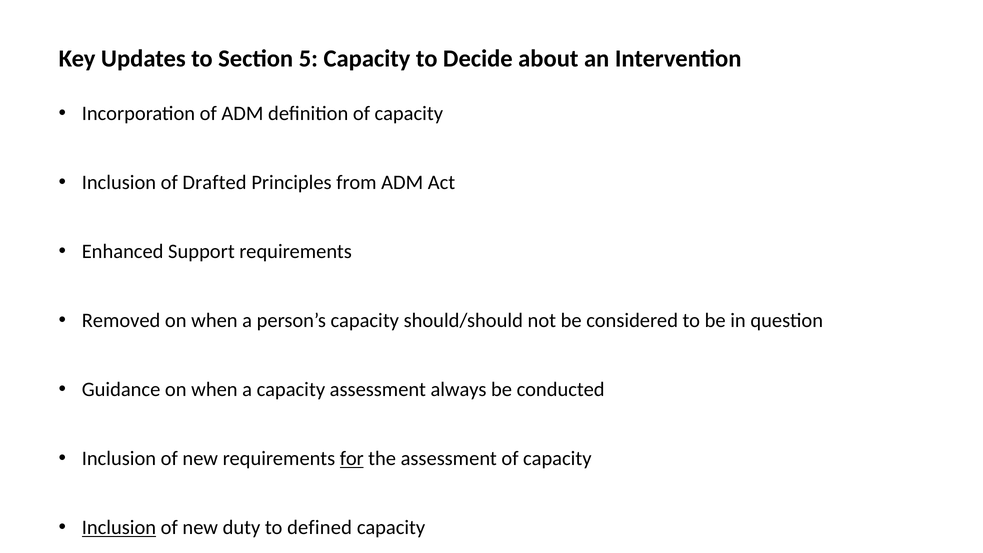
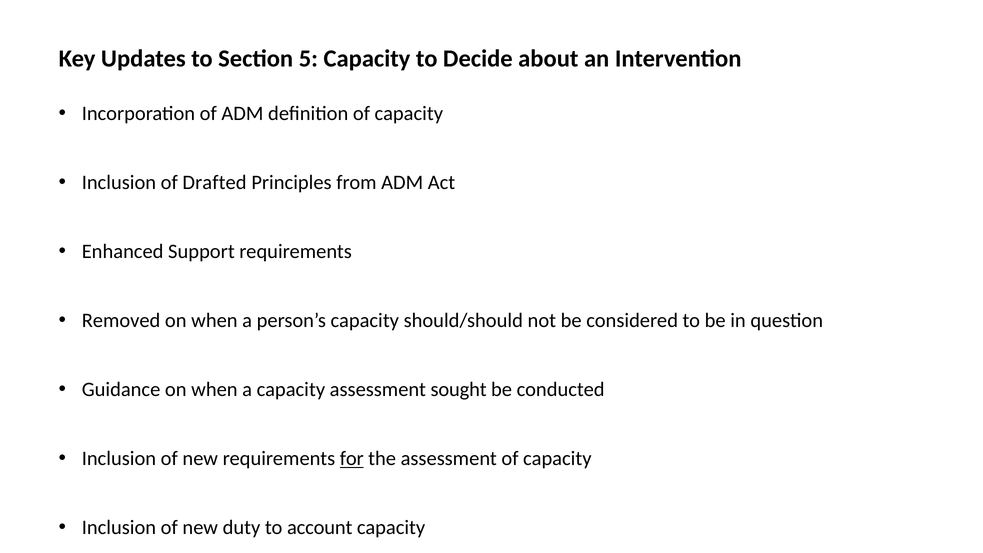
always: always -> sought (459, 390)
Inclusion underline: present -> none (119, 528)
defined: defined -> account (320, 528)
